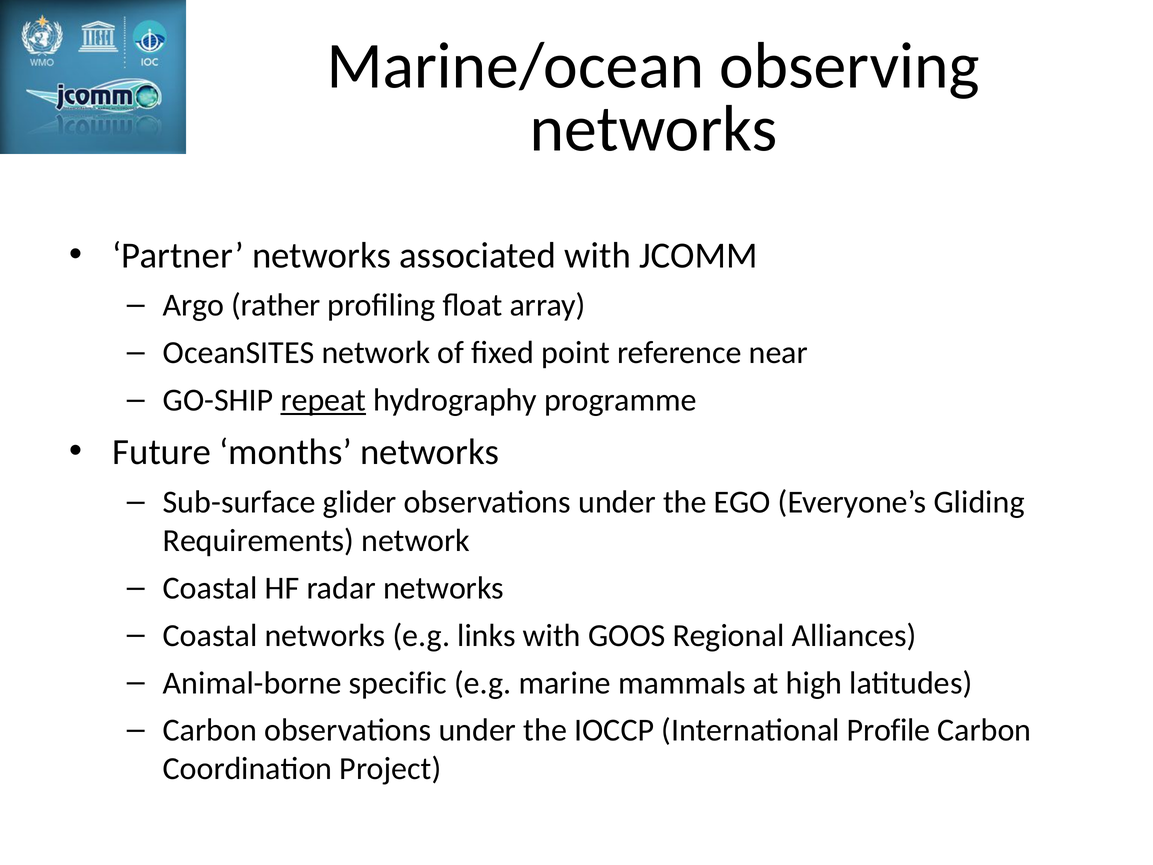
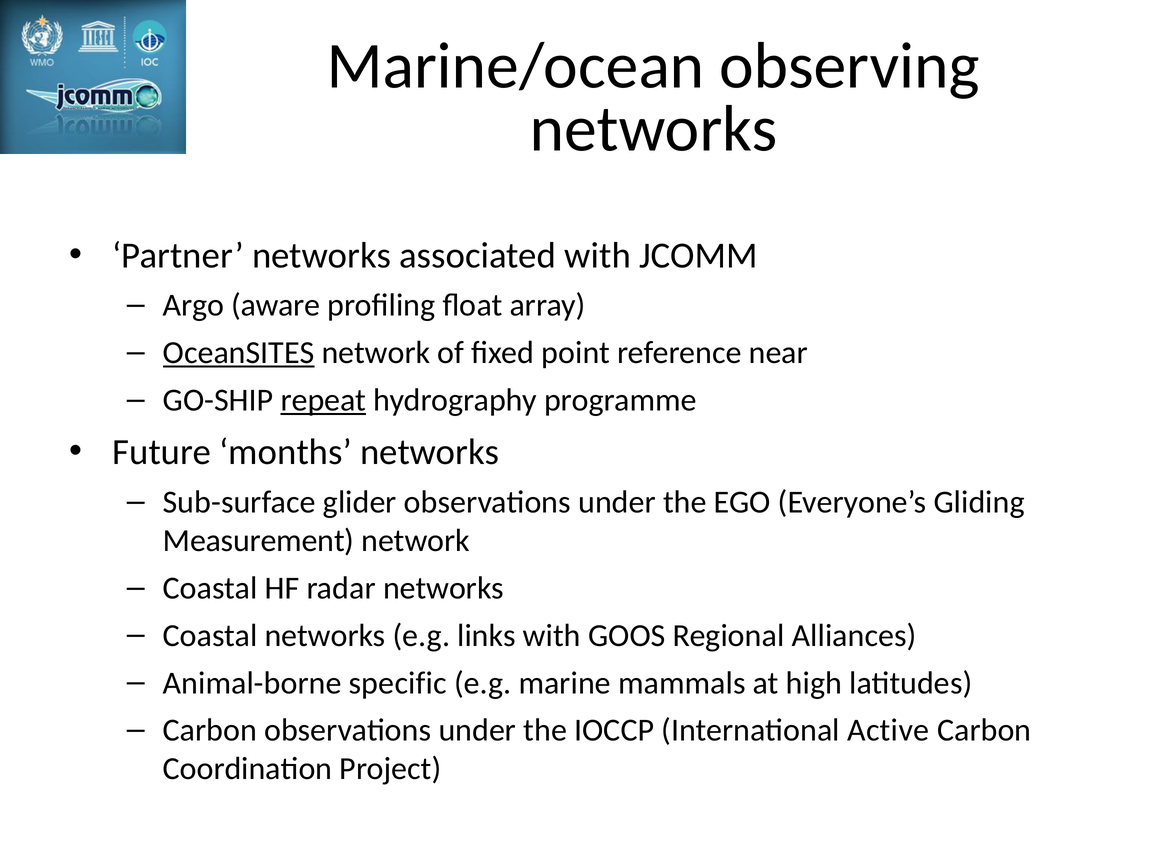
rather: rather -> aware (276, 305)
OceanSITES underline: none -> present (239, 353)
Requirements: Requirements -> Measurement (259, 540)
Profile: Profile -> Active (888, 730)
